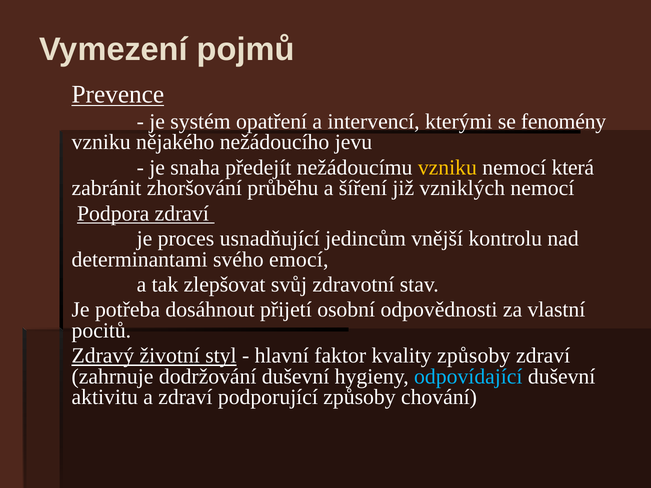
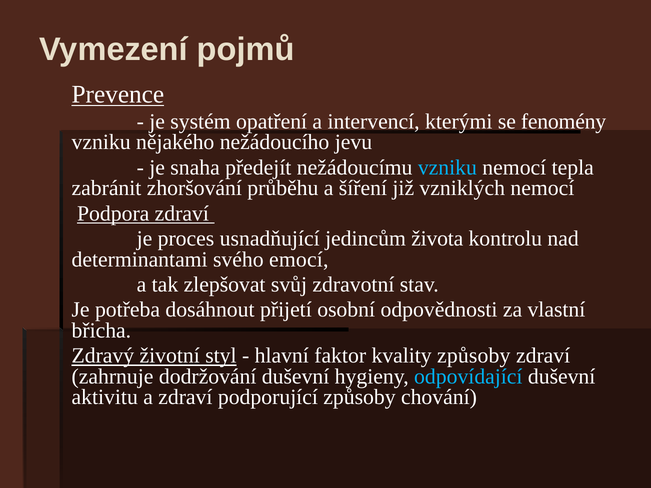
vzniku colour: yellow -> light blue (447, 167)
která: která -> tepla (573, 167)
vnější: vnější -> života (437, 239)
pocitů: pocitů -> břicha (101, 331)
